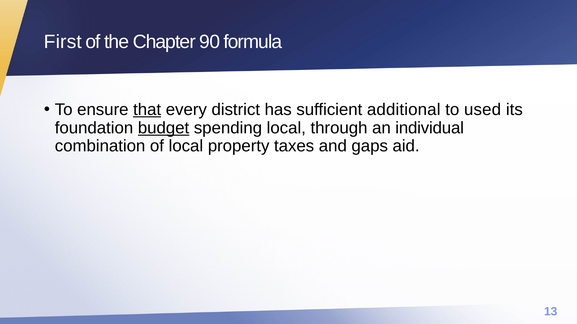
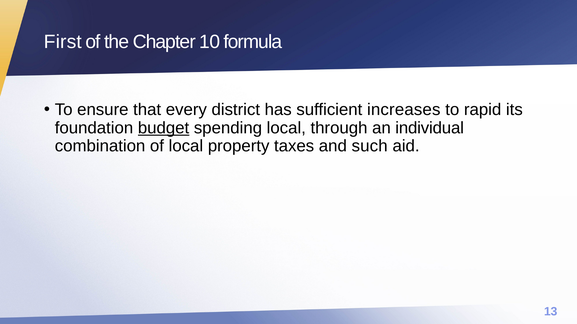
90: 90 -> 10 (210, 42)
that underline: present -> none (147, 110)
additional: additional -> increases (404, 110)
used: used -> rapid (483, 110)
gaps: gaps -> such (370, 146)
